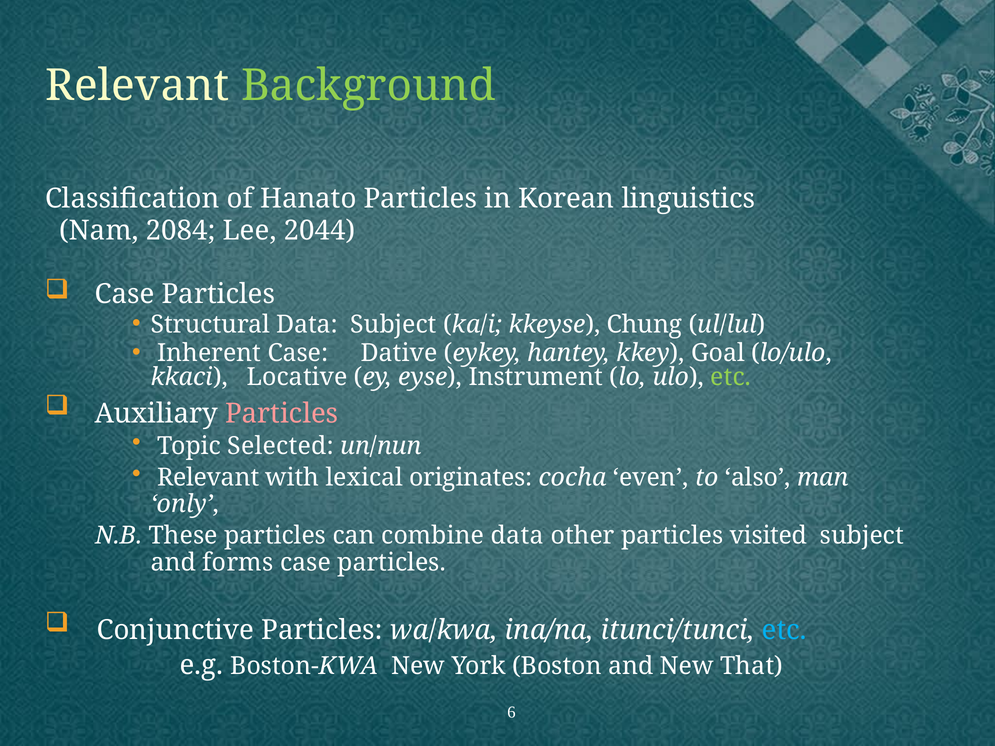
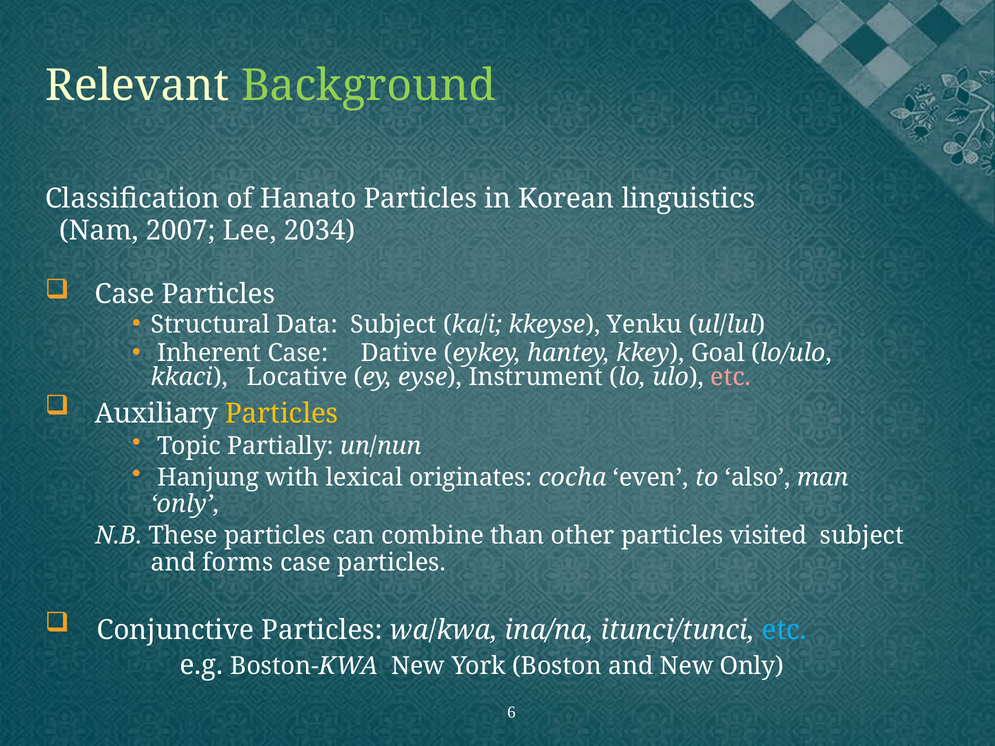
2084: 2084 -> 2007 (181, 231)
2044: 2044 -> 2034 (319, 231)
Chung: Chung -> Yenku (644, 324)
etc colour: light green -> pink (731, 377)
Particles colour: pink -> yellow (282, 414)
Selected: Selected -> Partially (281, 446)
Relevant: Relevant -> Hanjung (208, 478)
combine data: data -> than (517, 536)
New That: That -> Only (752, 666)
